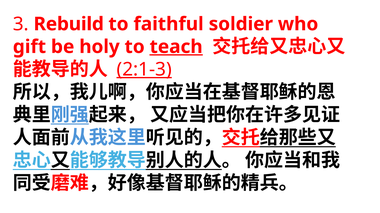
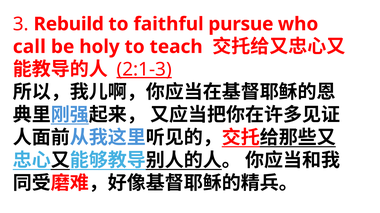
soldier: soldier -> pursue (241, 24)
gift: gift -> call (29, 47)
teach underline: present -> none (176, 47)
